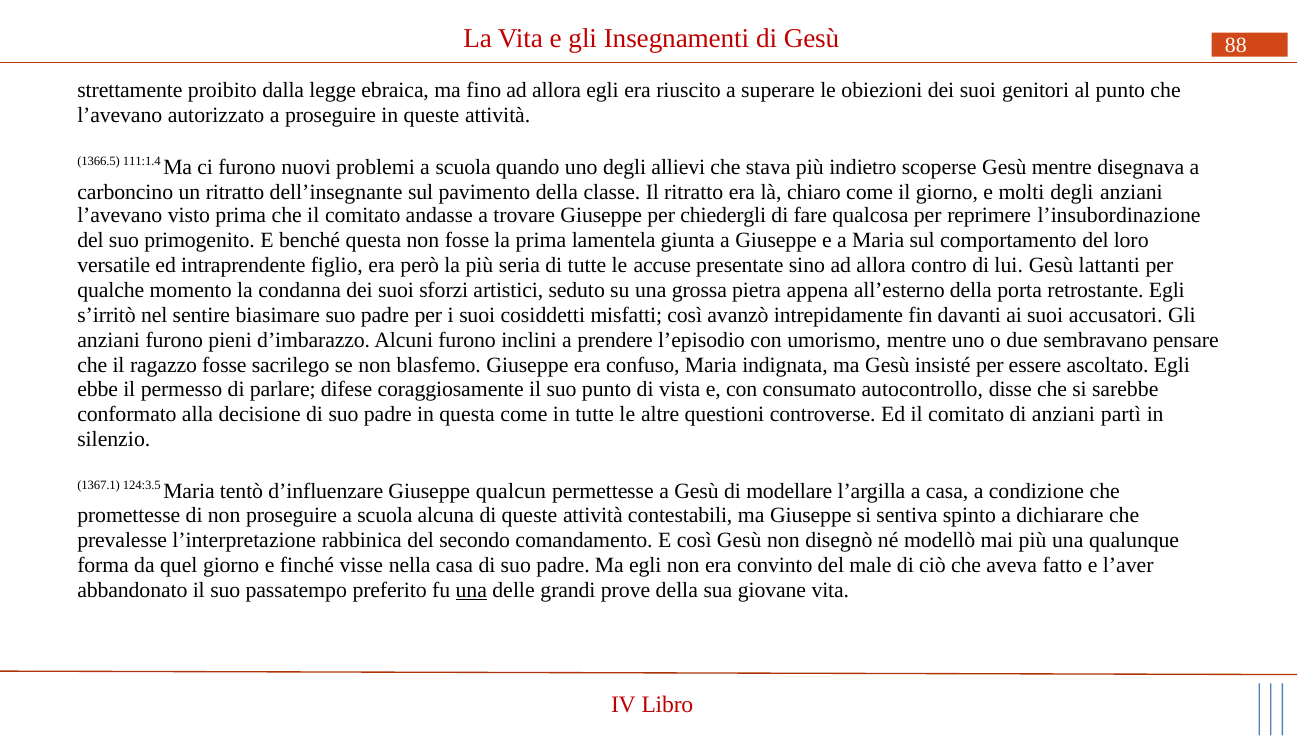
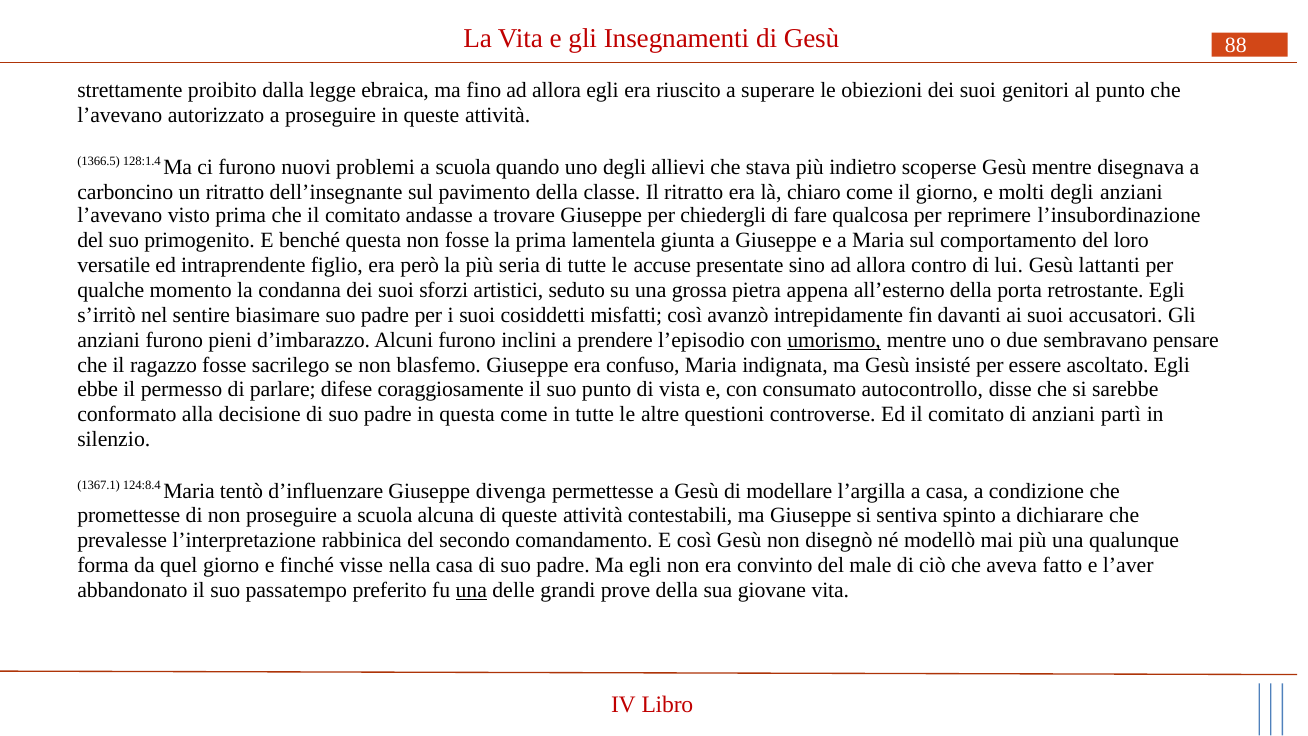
111:1.4: 111:1.4 -> 128:1.4 (142, 162)
umorismo underline: none -> present (834, 340)
124:3.5: 124:3.5 -> 124:8.4 (142, 486)
qualcun: qualcun -> divenga (511, 491)
